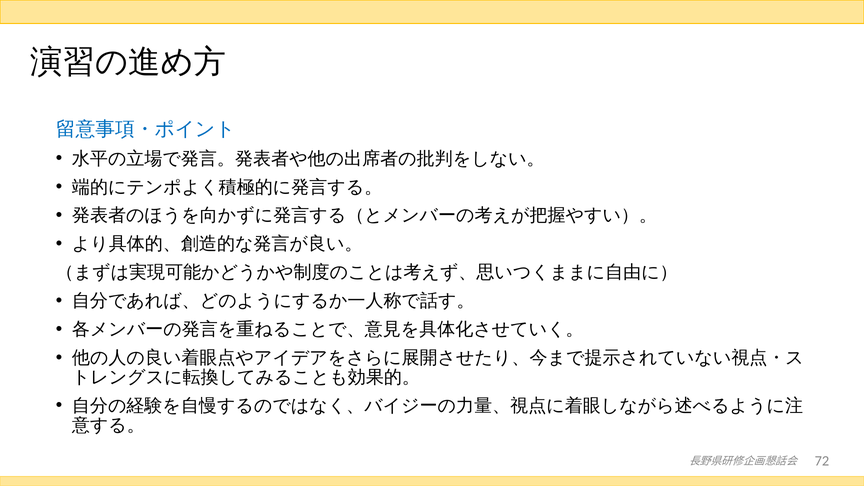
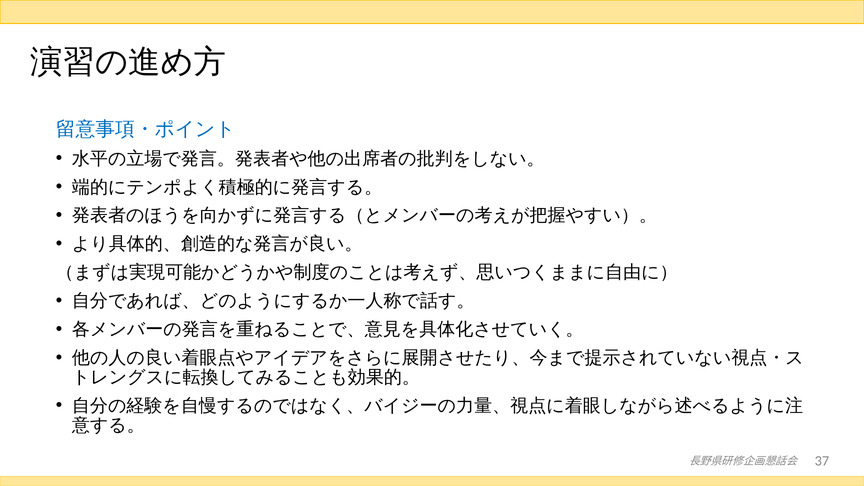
72: 72 -> 37 (822, 461)
